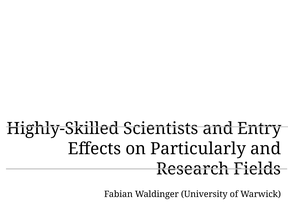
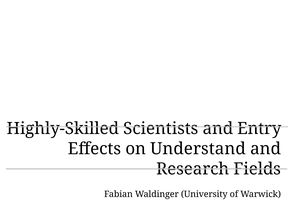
Particularly: Particularly -> Understand (198, 149)
